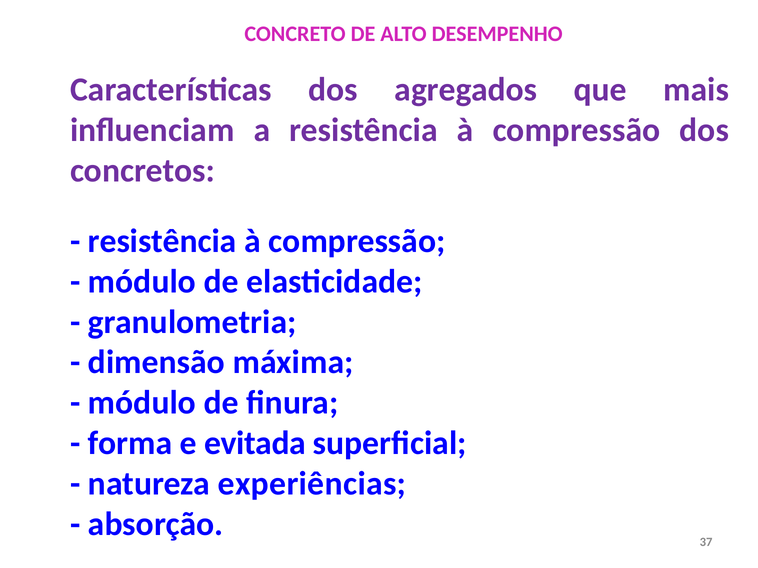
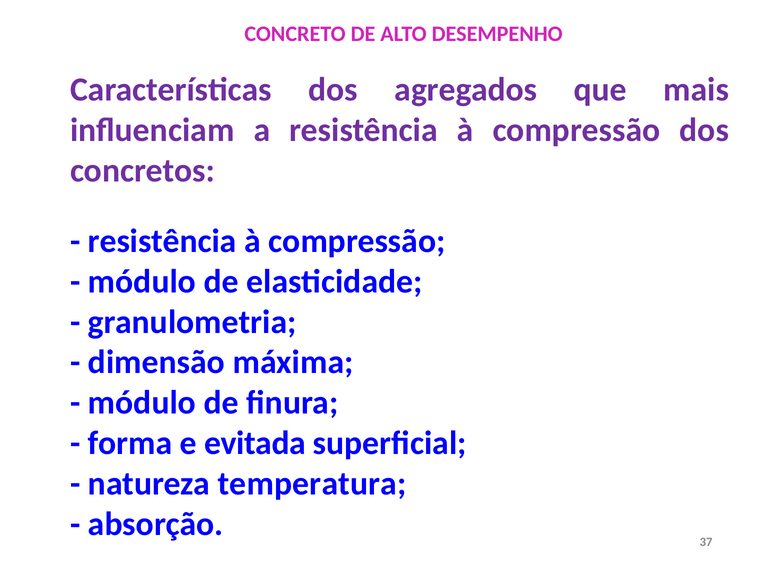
experiências: experiências -> temperatura (312, 484)
